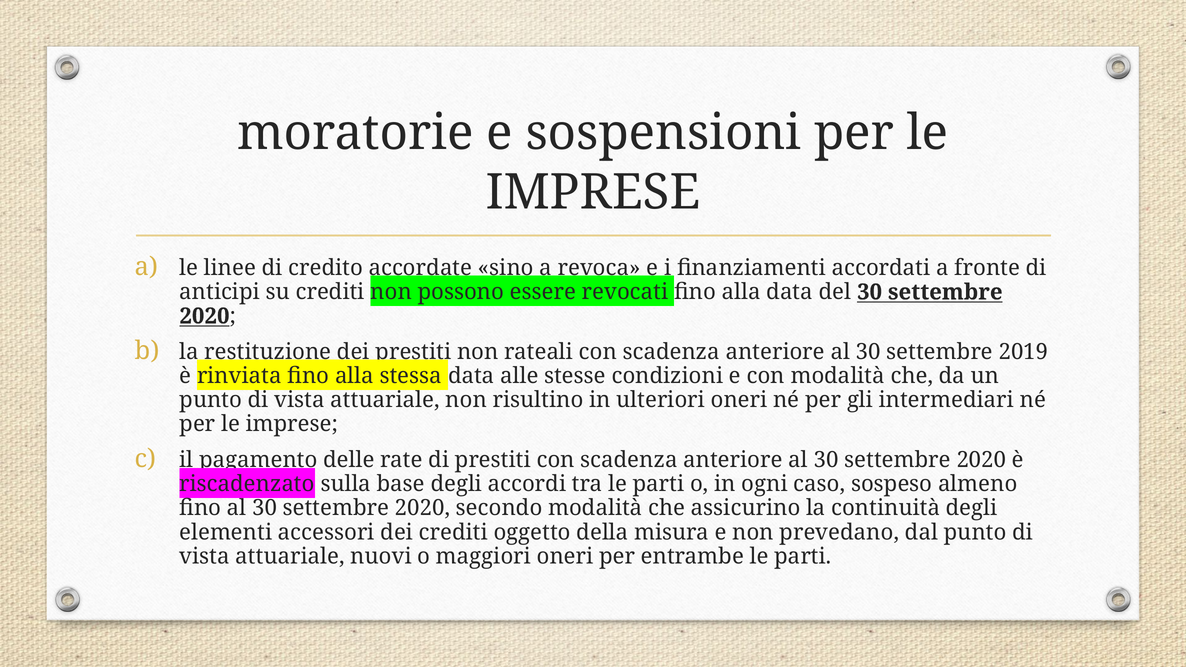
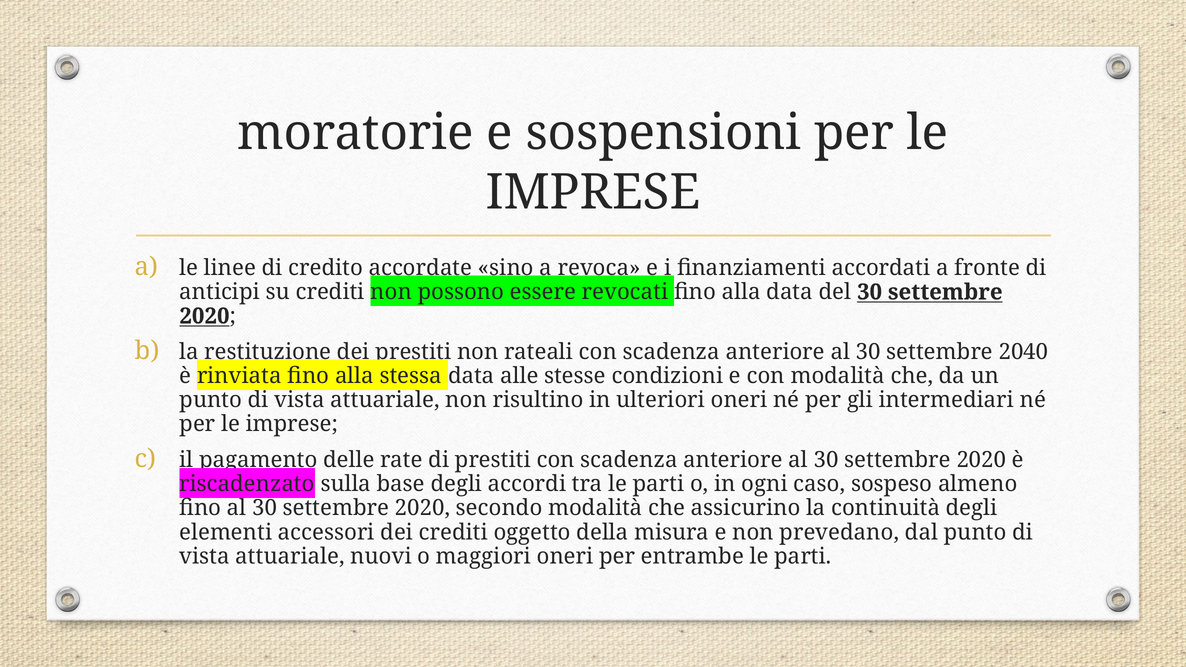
2019: 2019 -> 2040 (1023, 352)
